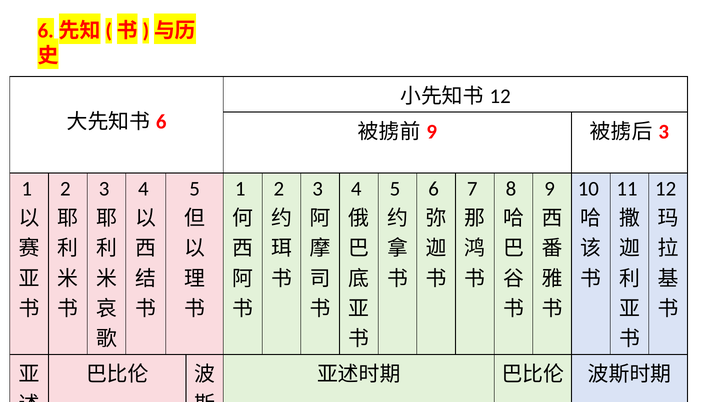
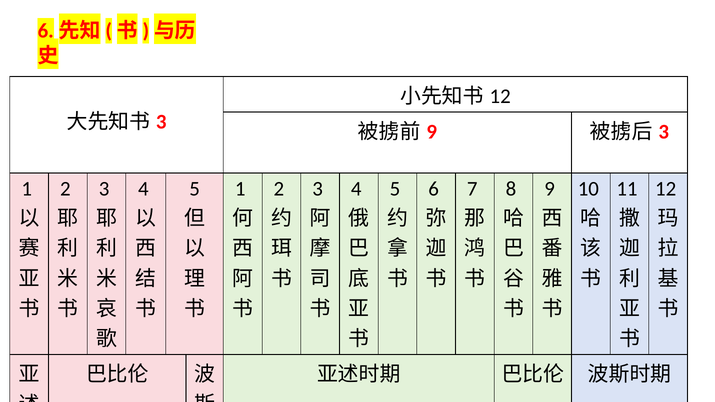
6: 6 -> 3 (161, 122)
